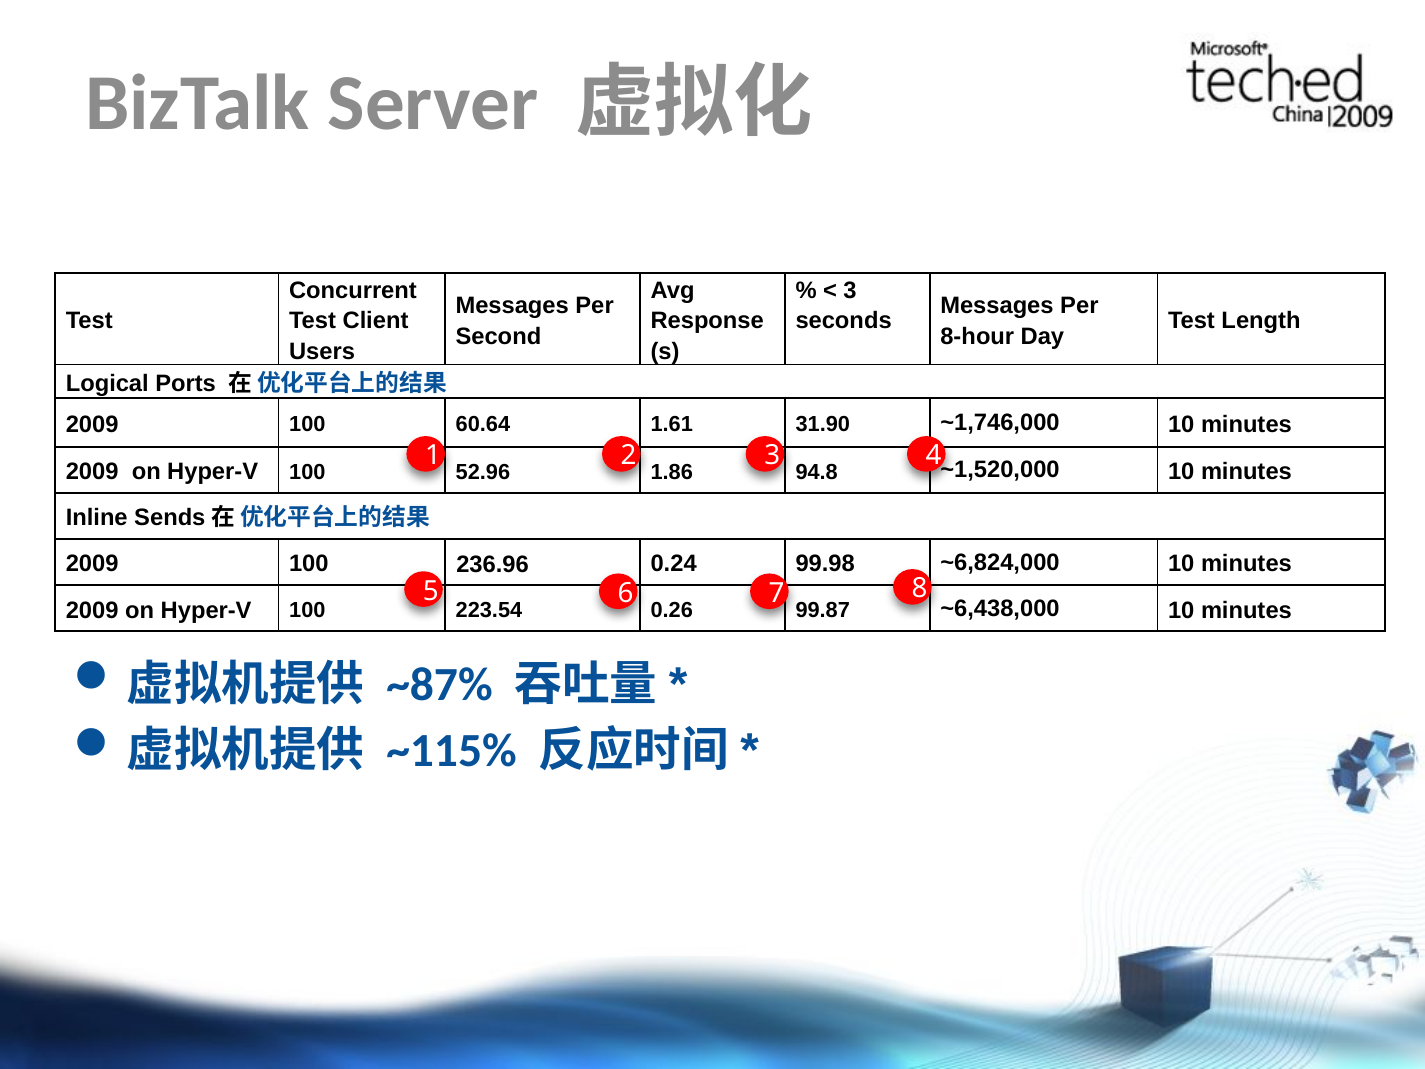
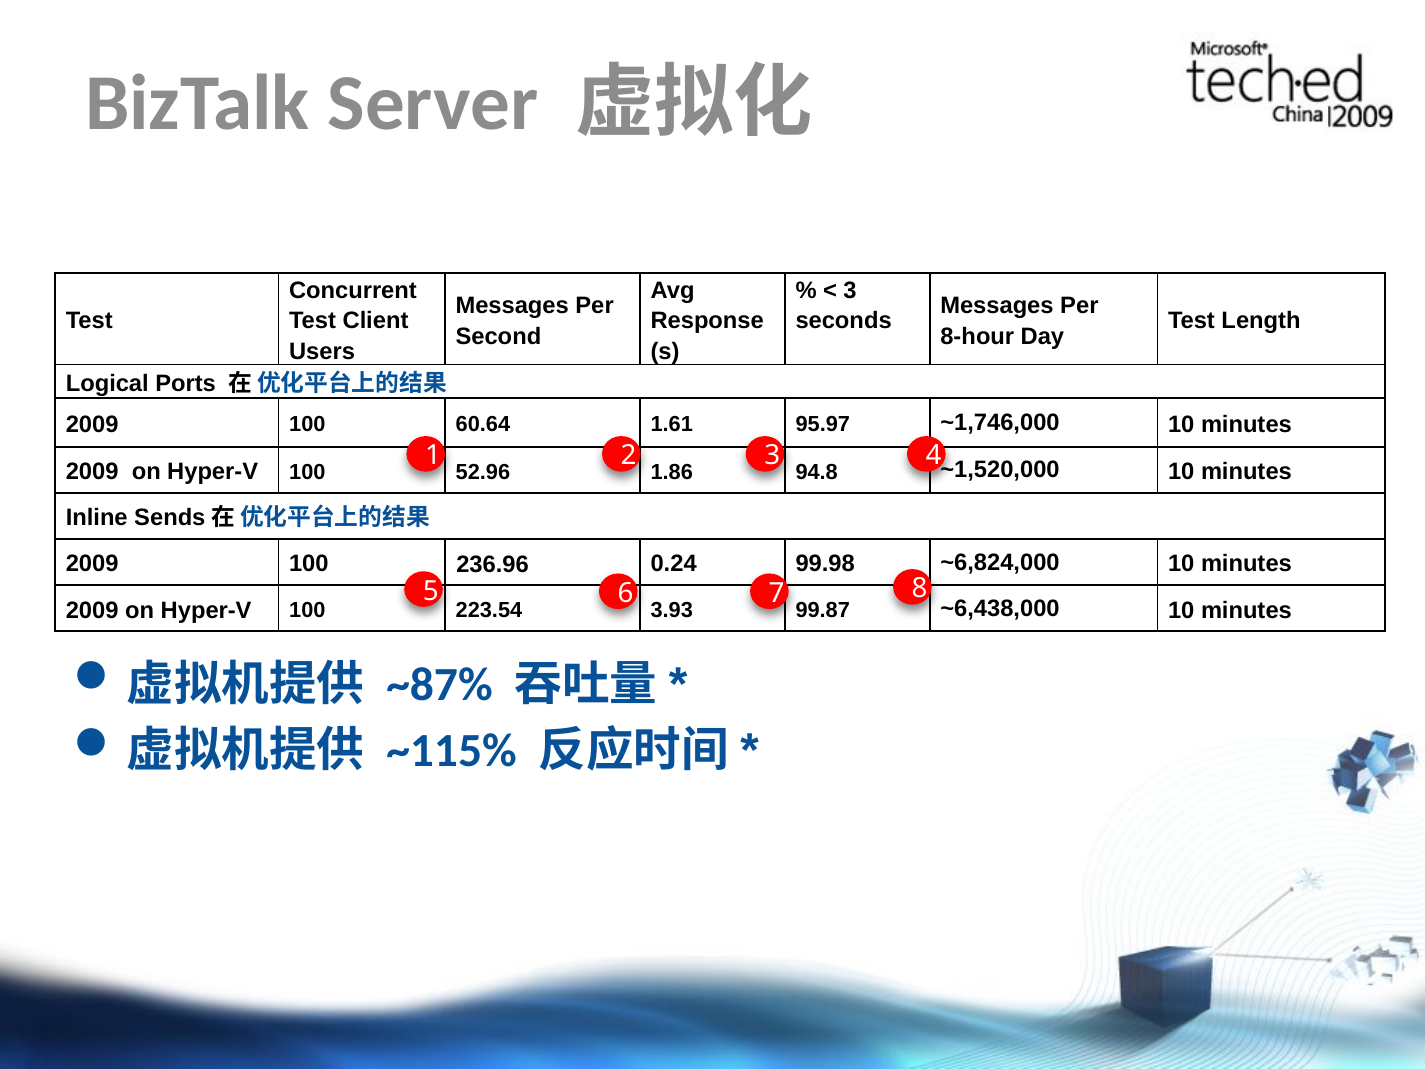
31.90: 31.90 -> 95.97 (823, 424)
0.26: 0.26 -> 3.93 (672, 610)
